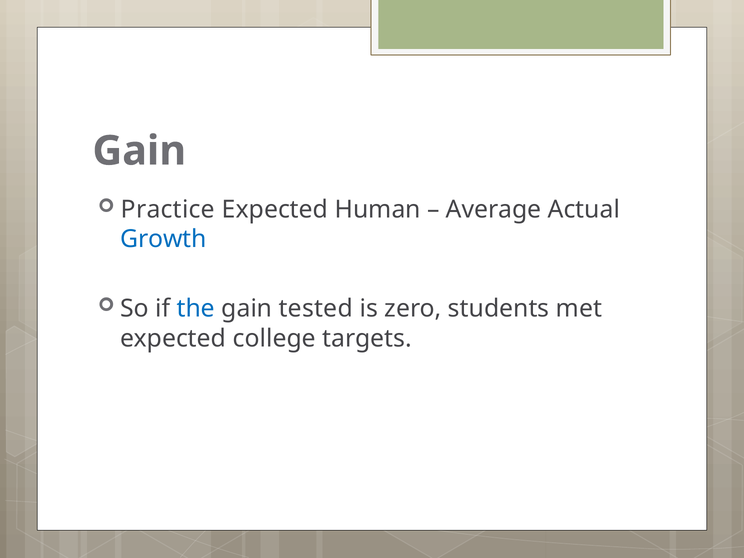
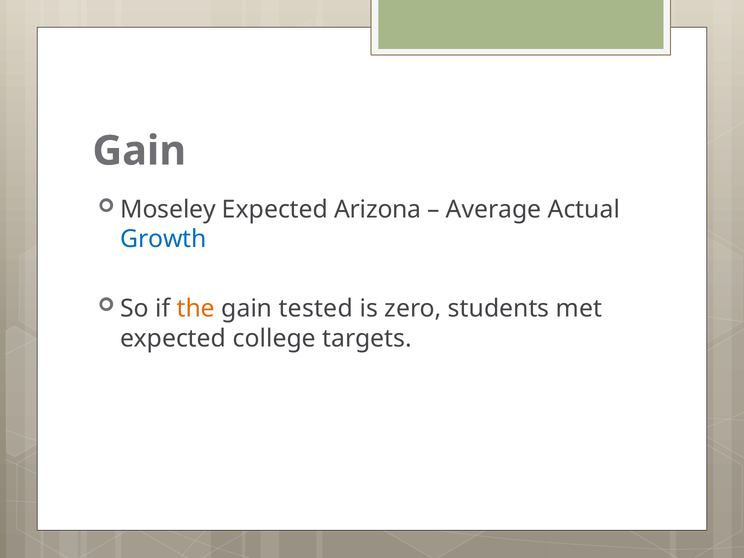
Practice: Practice -> Moseley (168, 209)
Human: Human -> Arizona (378, 209)
the colour: blue -> orange (196, 309)
